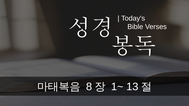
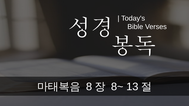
1~: 1~ -> 8~ (117, 87)
